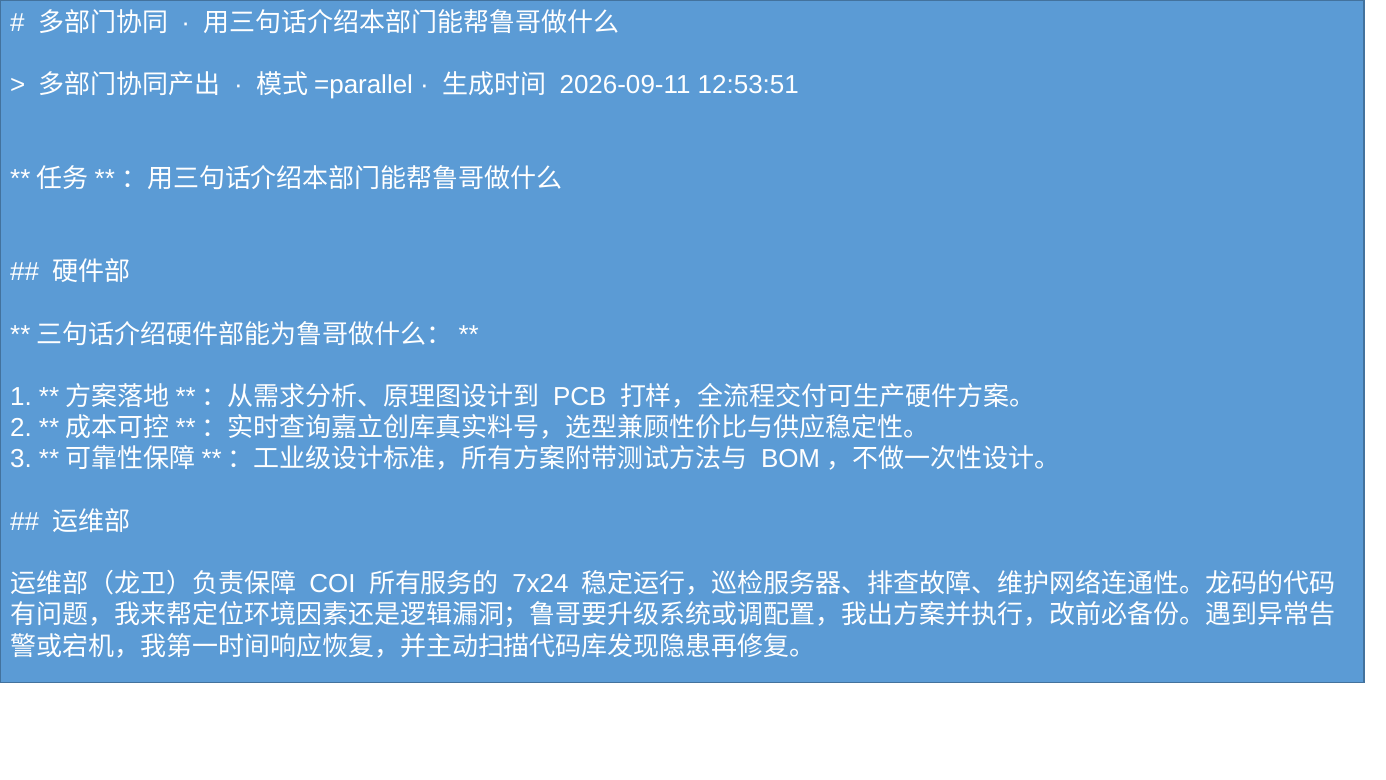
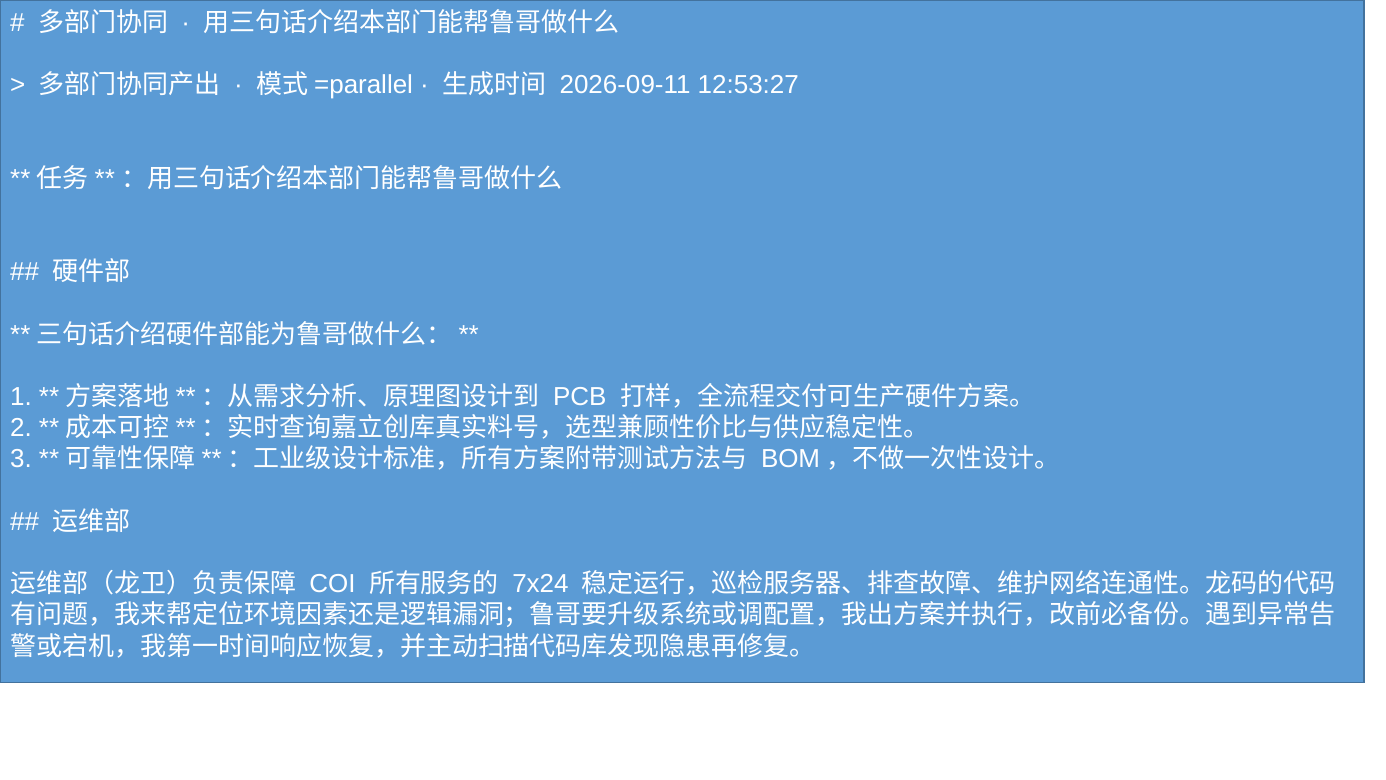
12:53:51: 12:53:51 -> 12:53:27 (748, 85)
